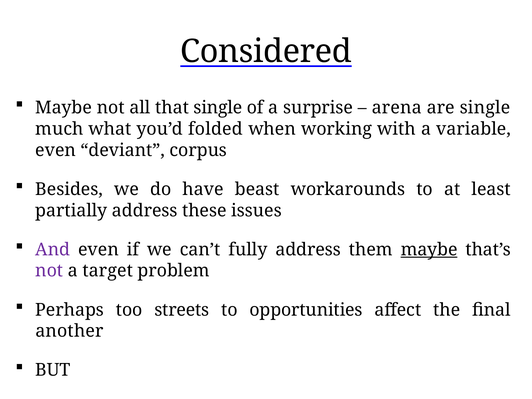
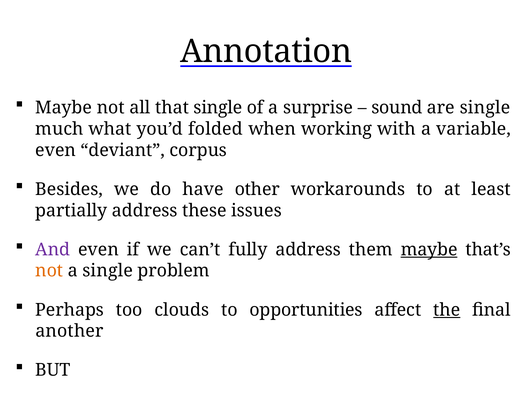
Considered: Considered -> Annotation (266, 51)
arena: arena -> sound (397, 108)
beast: beast -> other (257, 189)
not colour: purple -> orange (49, 271)
a target: target -> single (108, 271)
streets: streets -> clouds (182, 310)
the underline: none -> present (447, 310)
